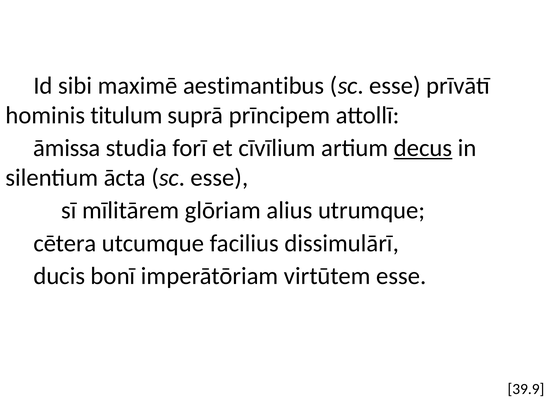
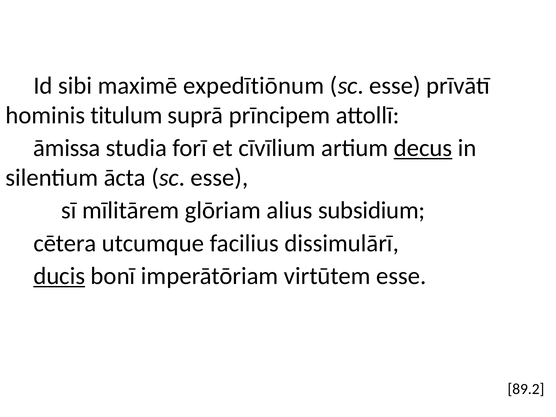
aestimantibus: aestimantibus -> expedītiōnum (254, 86)
utrumque: utrumque -> subsidium (372, 210)
ducis underline: none -> present (59, 276)
39.9: 39.9 -> 89.2 (526, 389)
